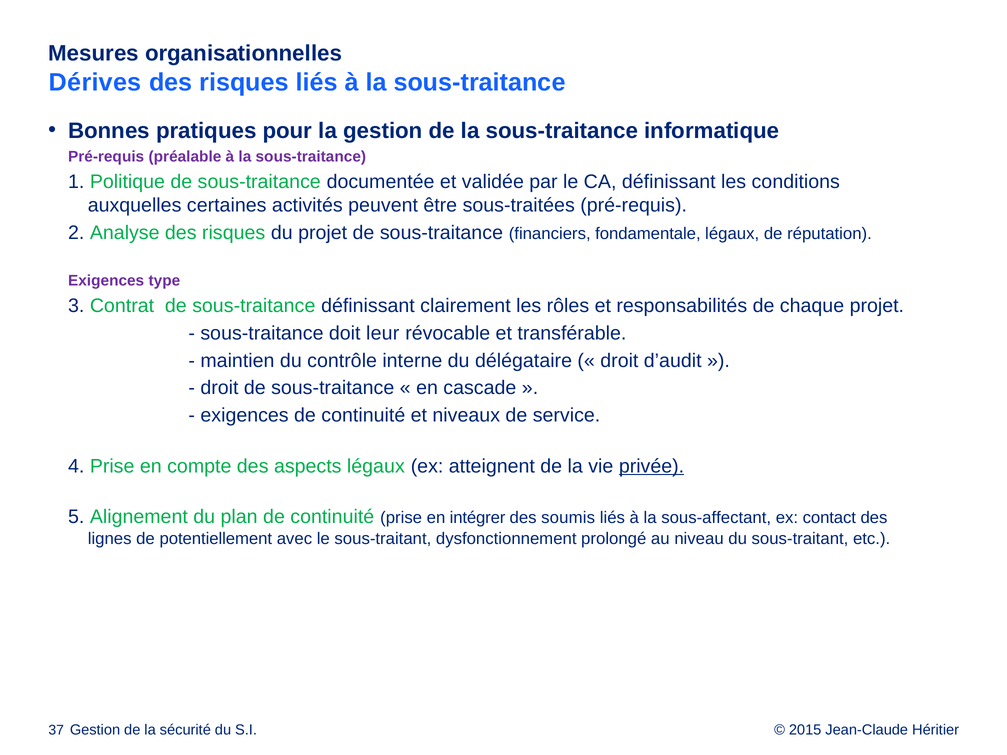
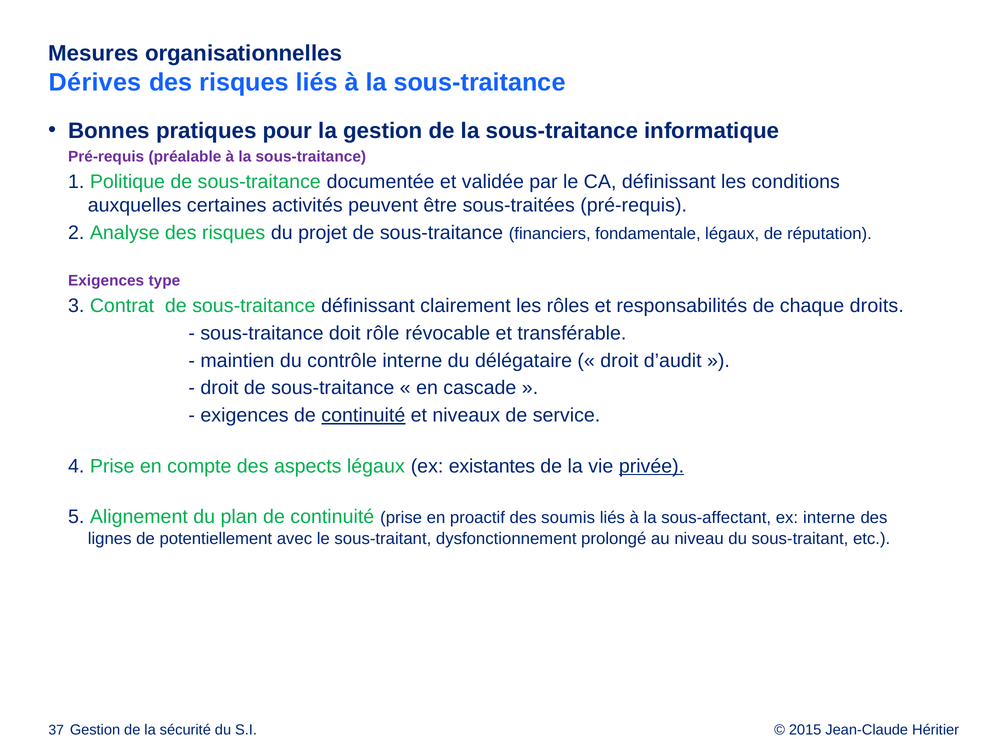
chaque projet: projet -> droits (877, 306)
leur: leur -> rôle (383, 333)
continuité underline: none -> present (363, 415)
atteignent: atteignent -> existantes (492, 466)
intégrer: intégrer -> proactif (477, 518)
ex contact: contact -> interne (829, 518)
